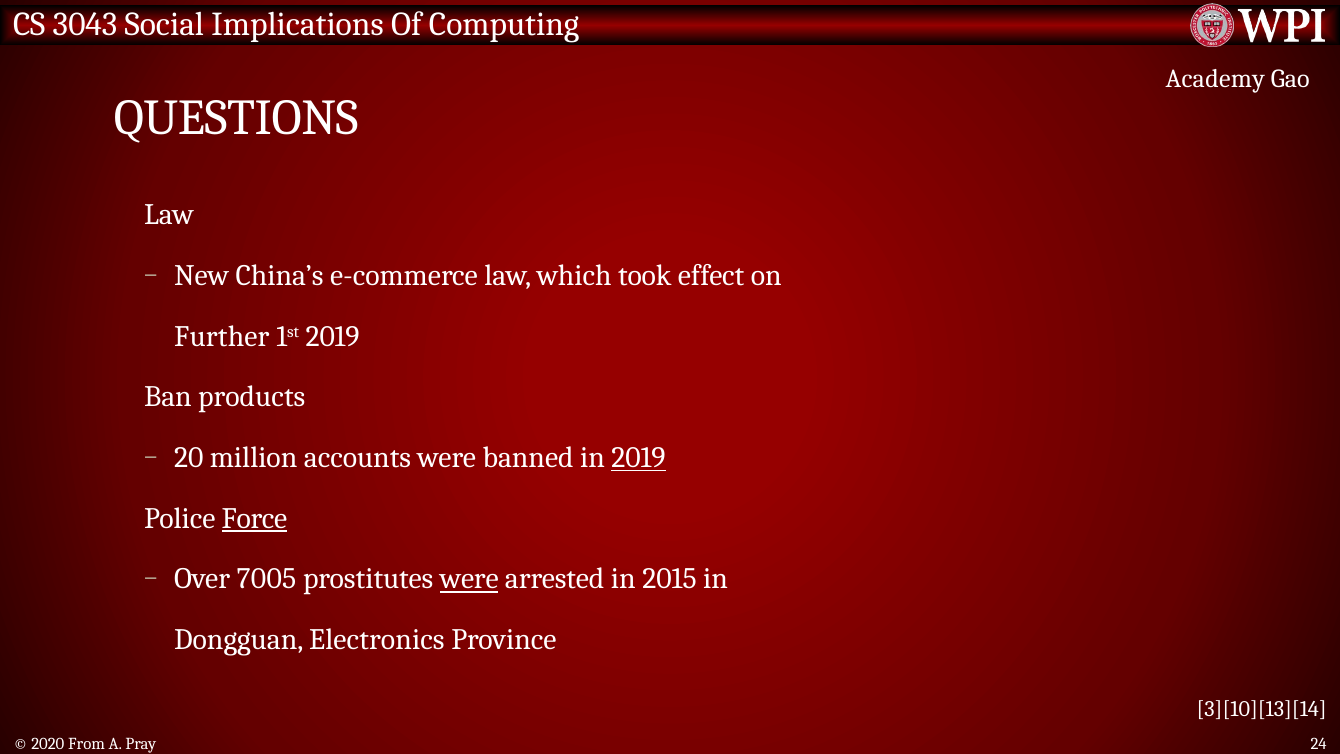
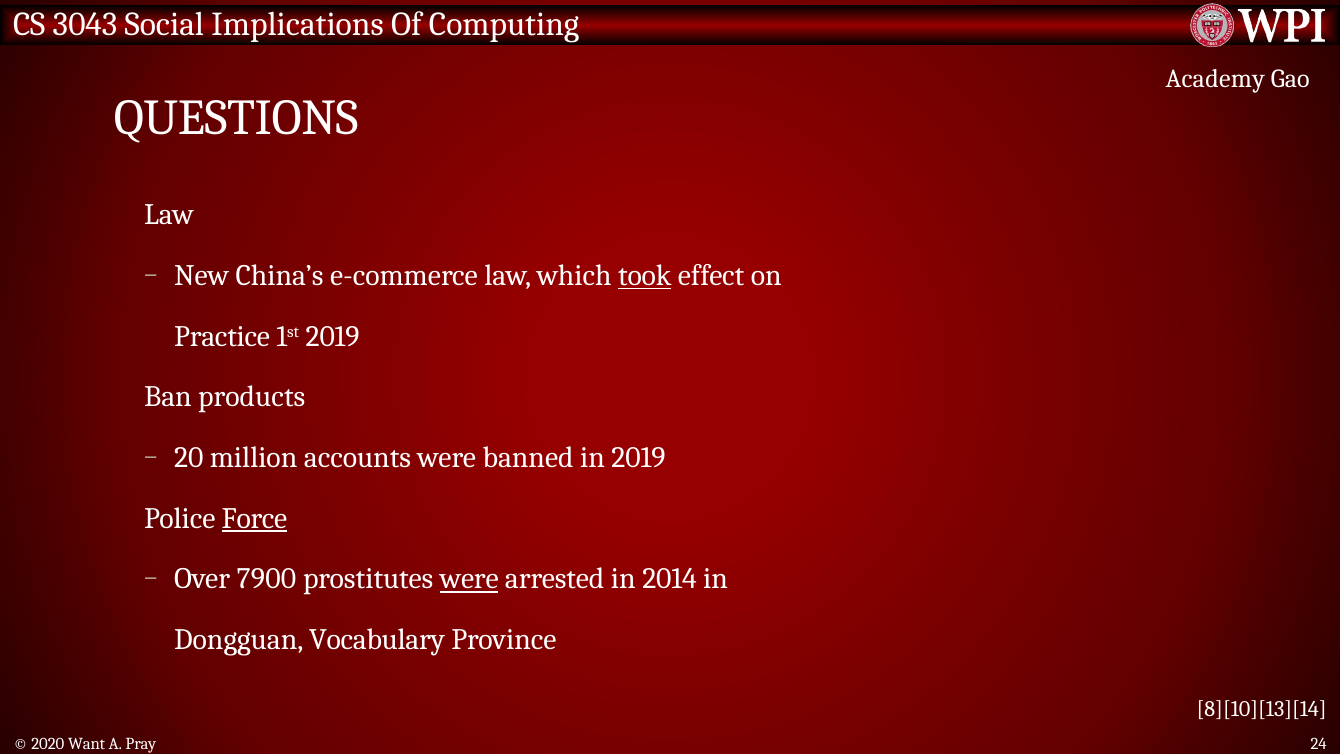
took underline: none -> present (645, 276)
Further: Further -> Practice (222, 336)
2019 underline: present -> none (638, 458)
7005: 7005 -> 7900 (266, 579)
2015: 2015 -> 2014 (670, 579)
Electronics: Electronics -> Vocabulary (377, 640)
3][10][13][14: 3][10][13][14 -> 8][10][13][14 (1262, 709)
From: From -> Want (87, 744)
